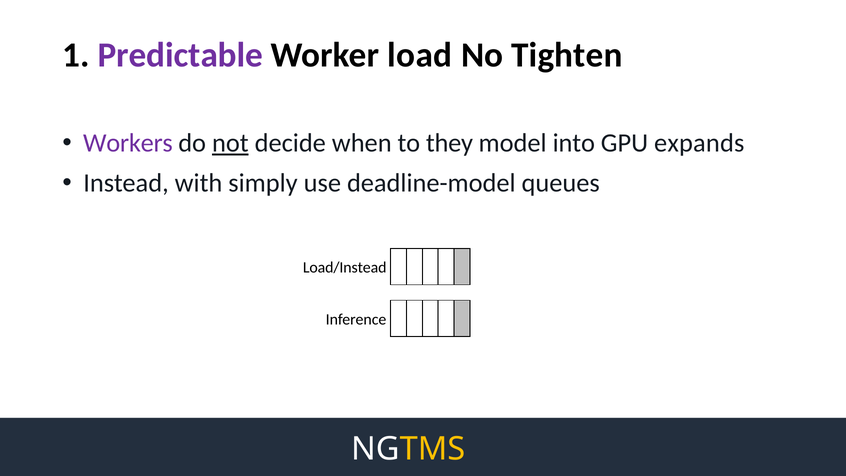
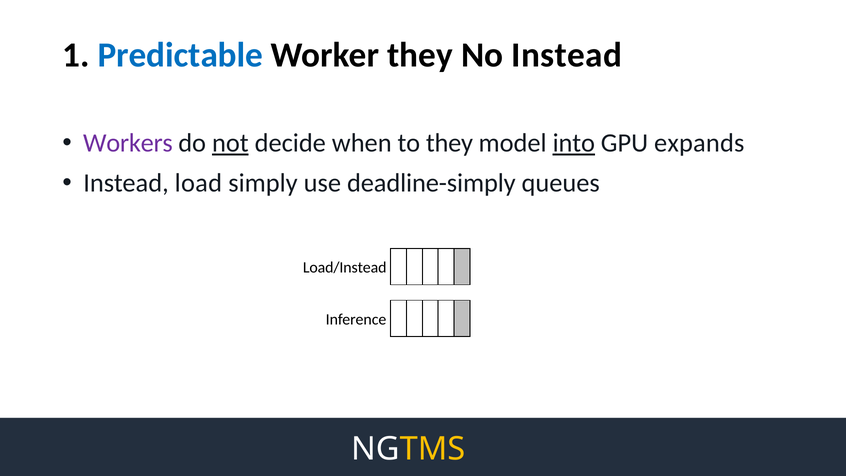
Predictable colour: purple -> blue (180, 55)
Worker load: load -> they (420, 55)
No Tighten: Tighten -> Instead (567, 55)
into underline: none -> present (574, 143)
with: with -> load (198, 183)
deadline-model: deadline-model -> deadline-simply (431, 183)
